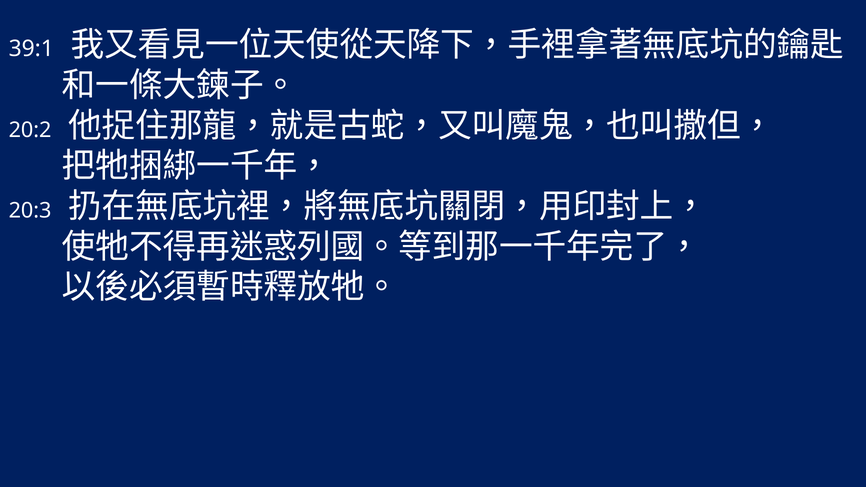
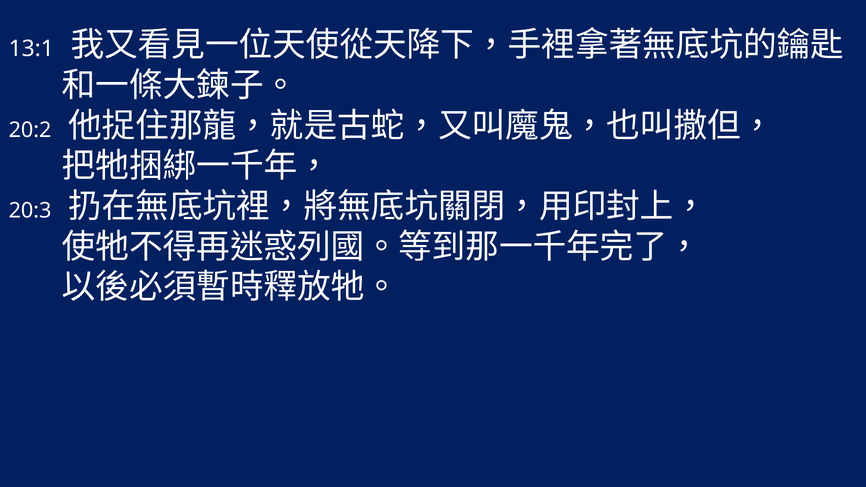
39:1: 39:1 -> 13:1 (31, 49)
